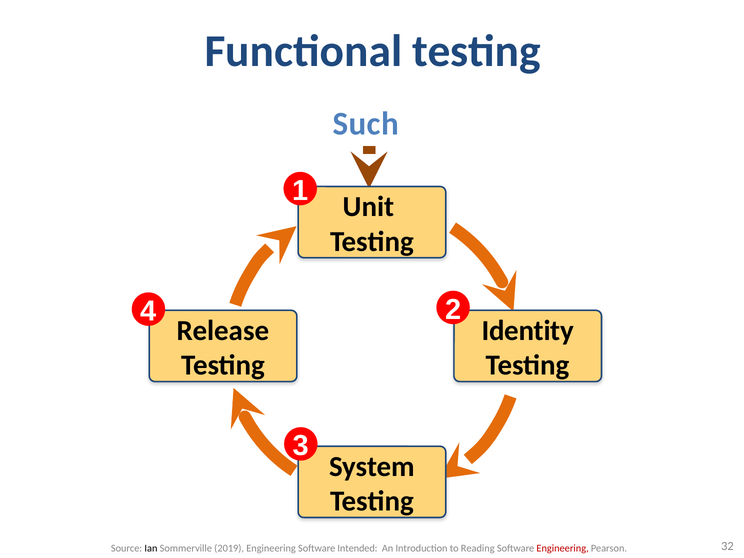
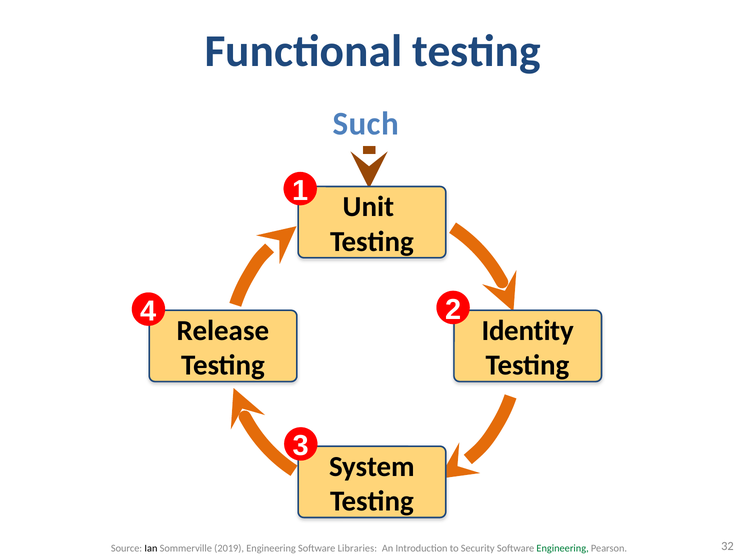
Intended: Intended -> Libraries (357, 548)
Reading: Reading -> Security (478, 548)
Engineering colour: red -> green (563, 548)
